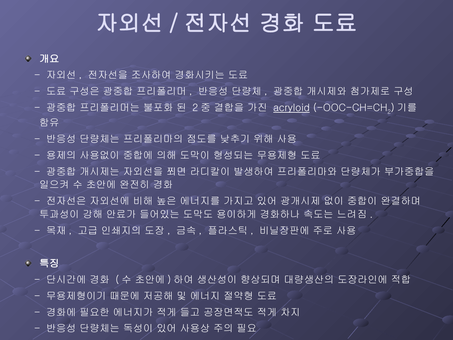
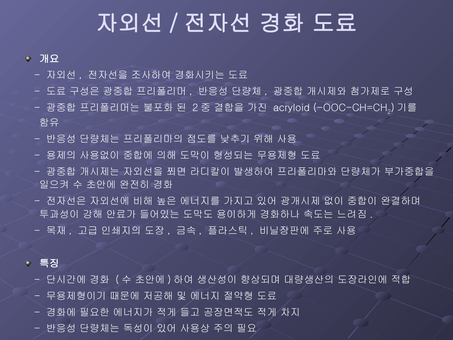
acryloid underline: present -> none (291, 108)
